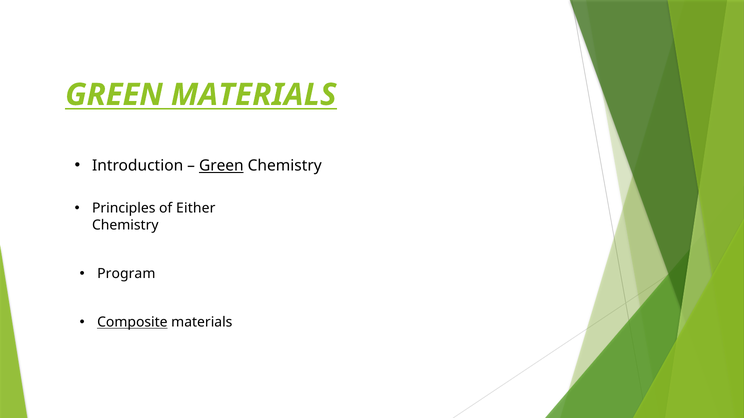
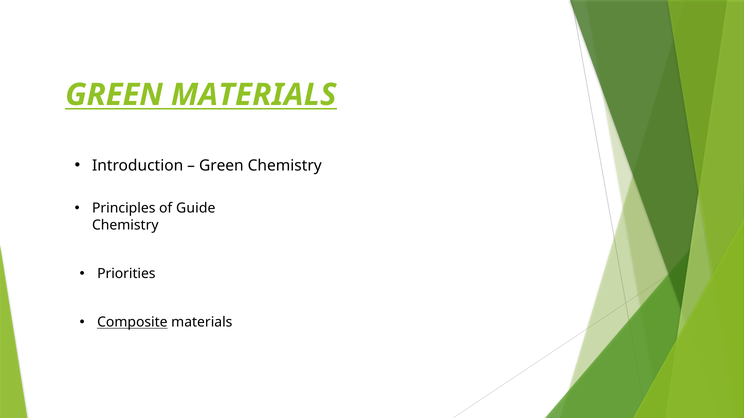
Green underline: present -> none (221, 166)
Either: Either -> Guide (196, 209)
Program: Program -> Priorities (126, 274)
